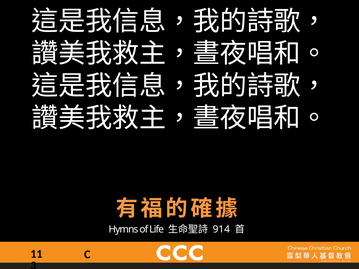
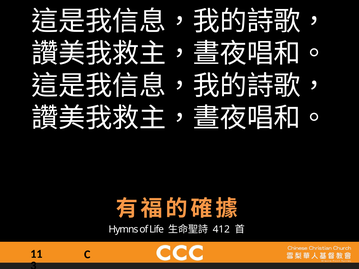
914: 914 -> 412 (221, 230)
